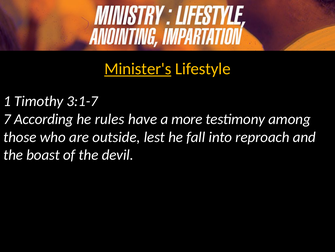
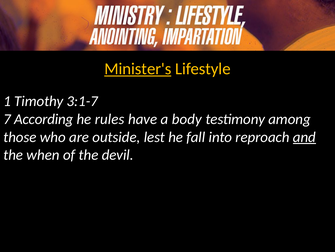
more: more -> body (187, 119)
and underline: none -> present (304, 137)
boast: boast -> when (43, 155)
